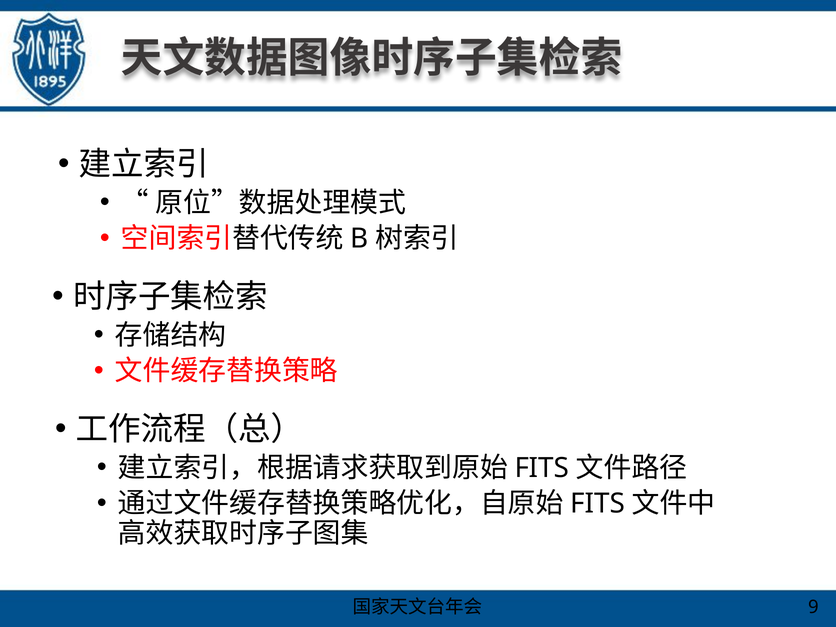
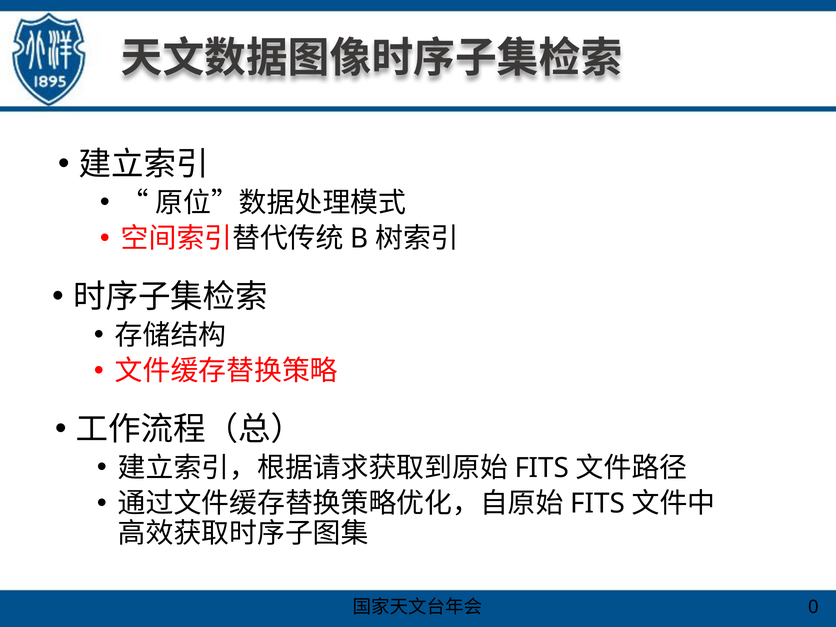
9: 9 -> 0 (813, 607)
